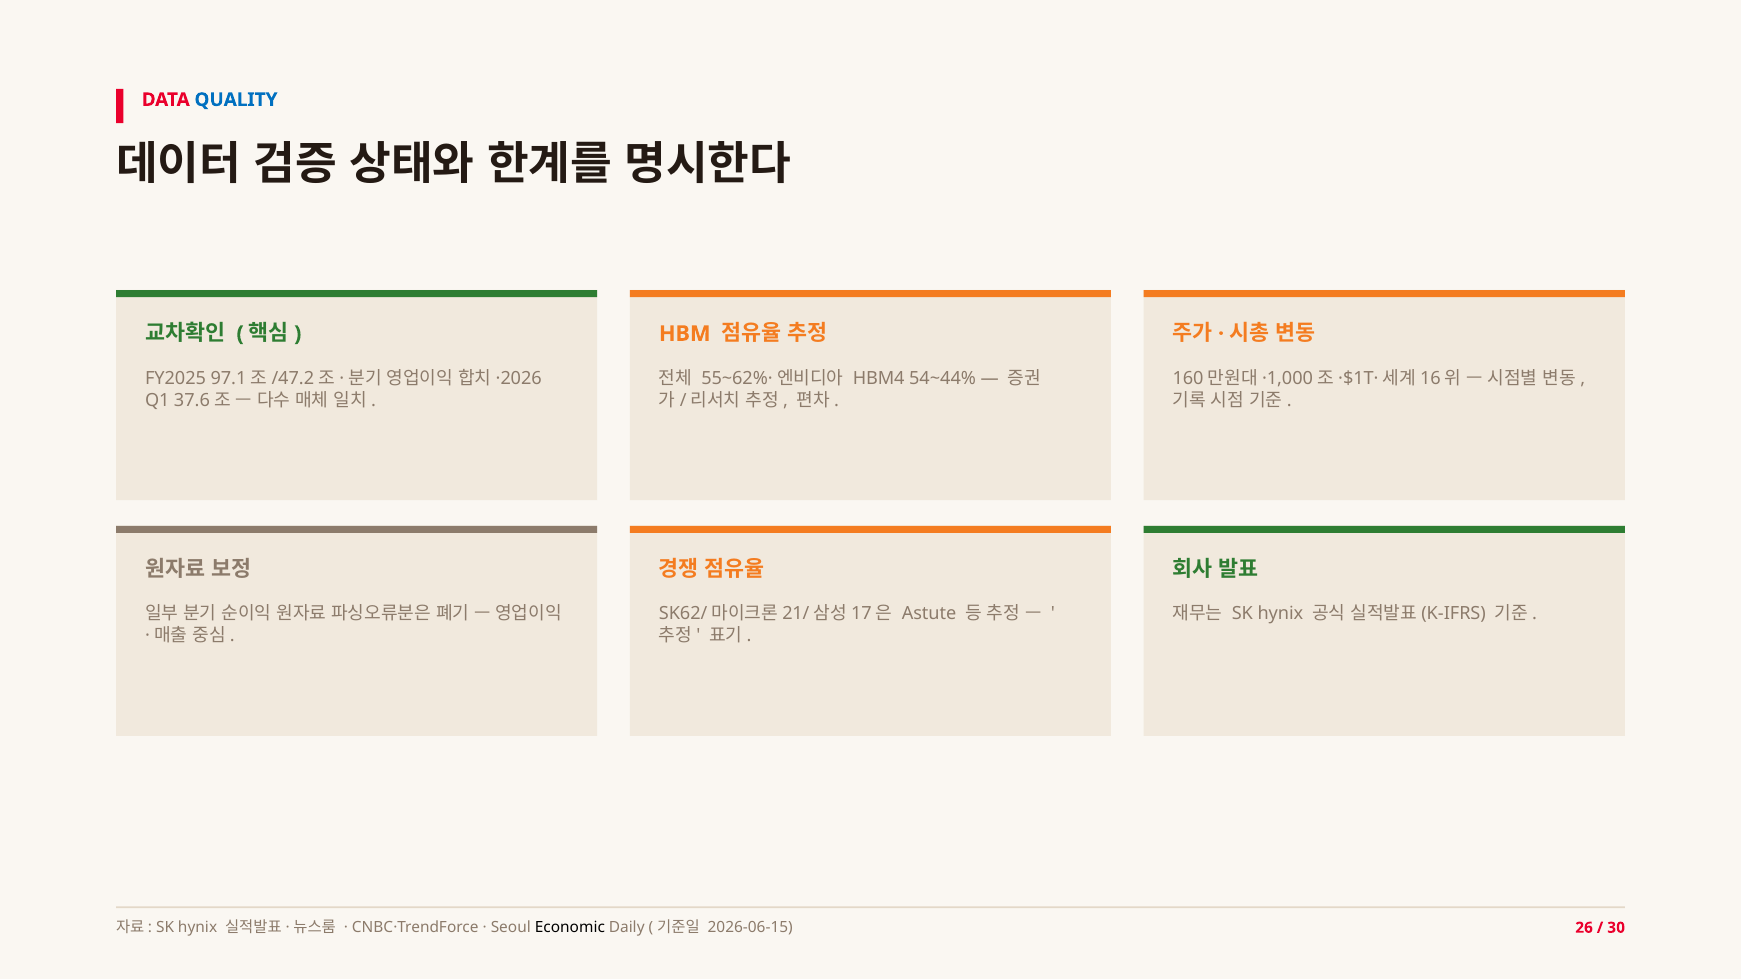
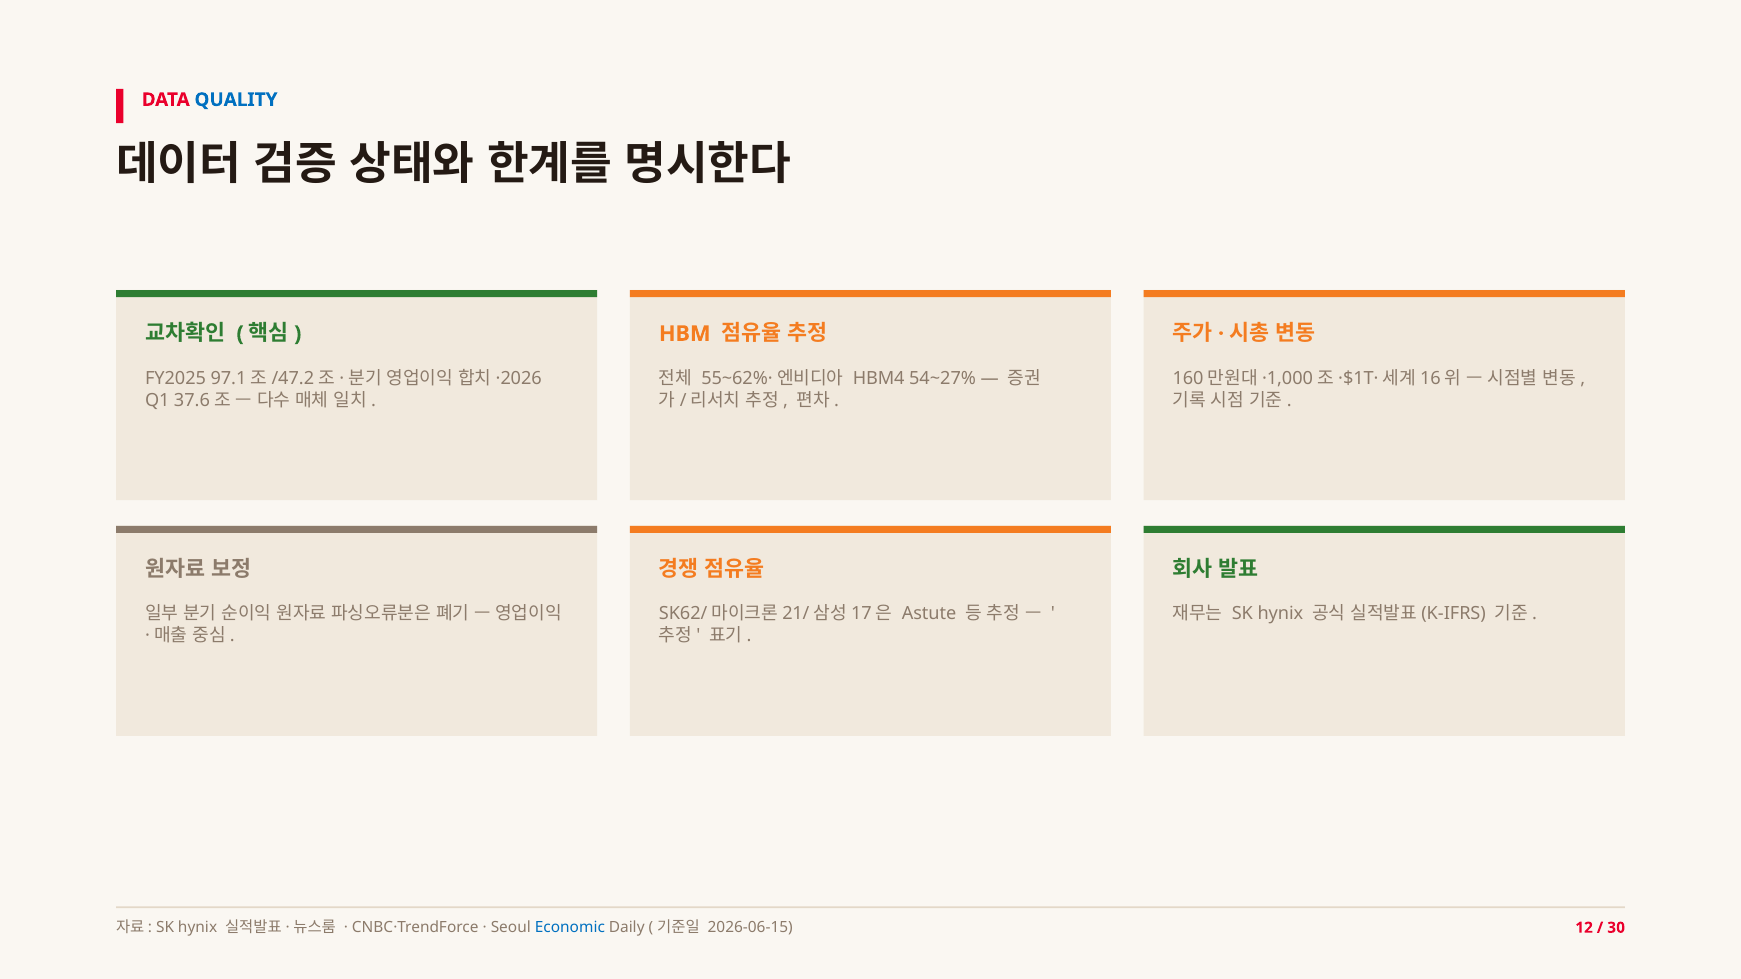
54~44%: 54~44% -> 54~27% (943, 378)
Economic colour: black -> blue (570, 928)
26: 26 -> 12 (1584, 928)
